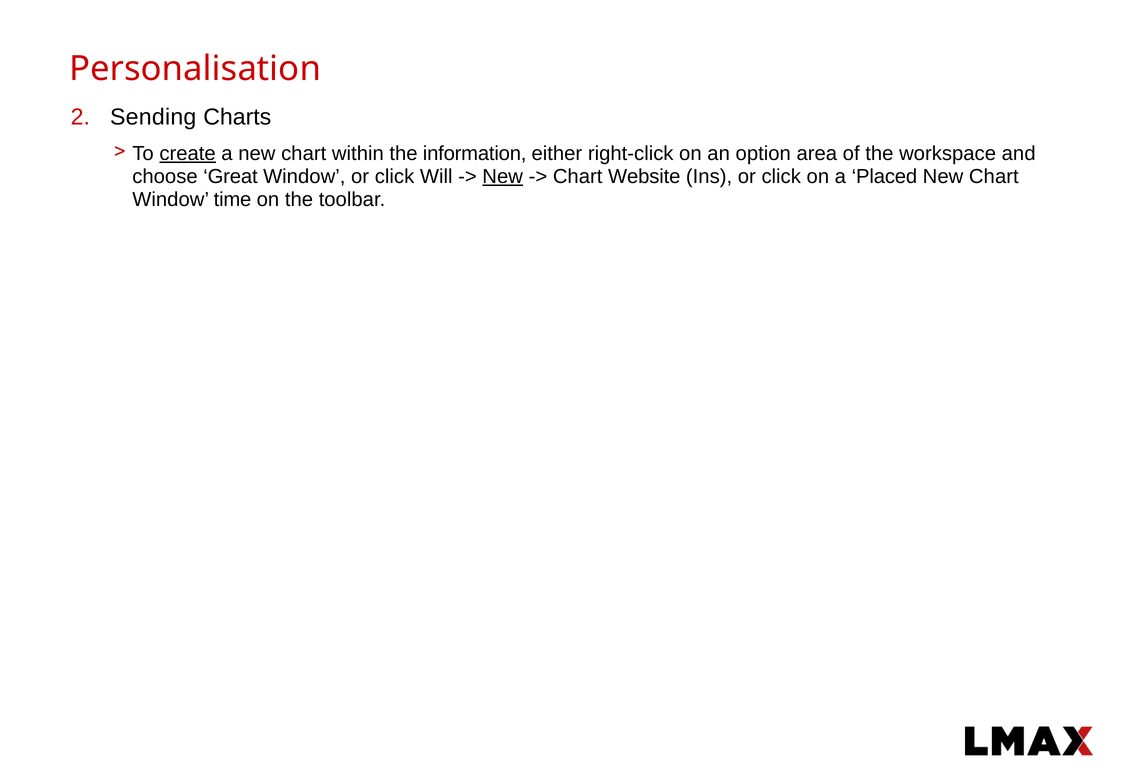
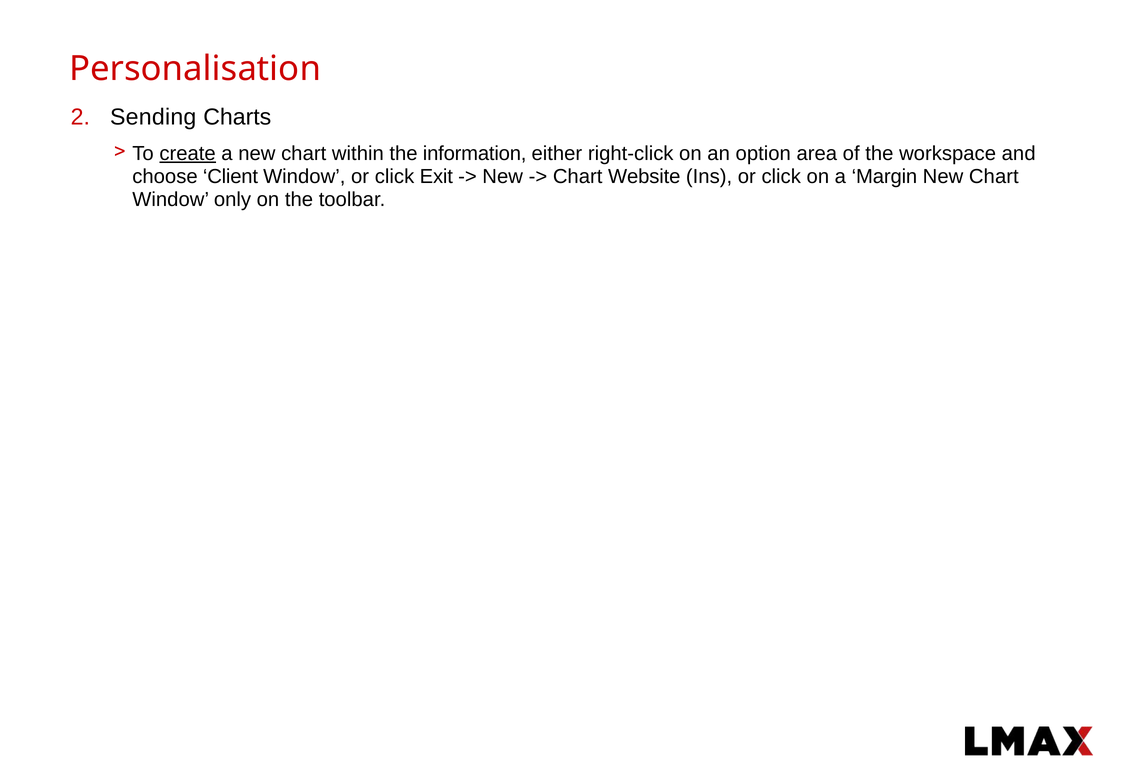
Great: Great -> Client (230, 177)
Will: Will -> Exit (436, 177)
New underline: present -> none (503, 177)
Placed: Placed -> Margin (884, 177)
time: time -> only (232, 200)
